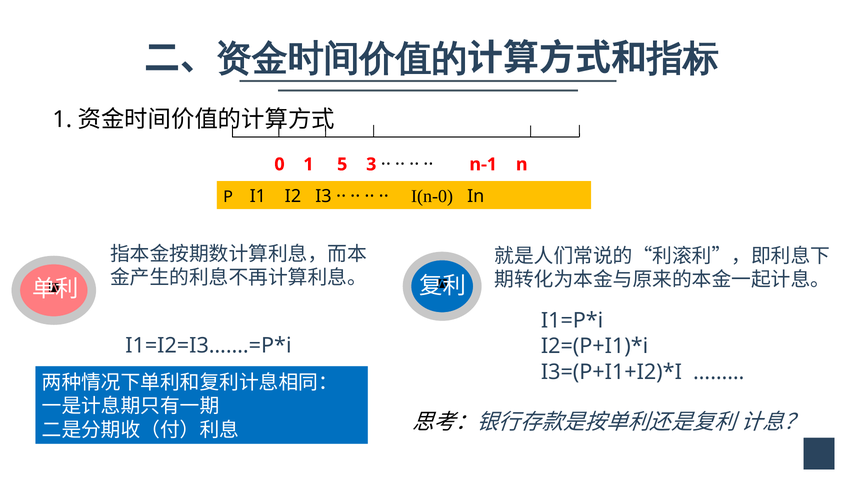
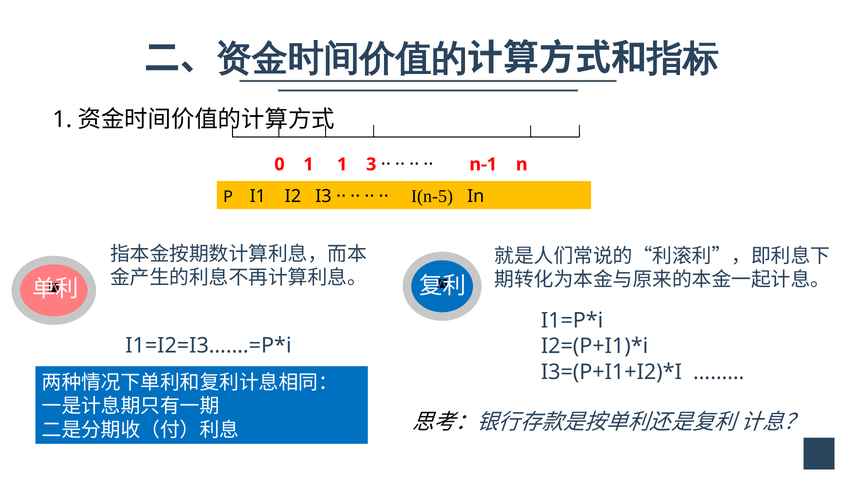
1 5: 5 -> 1 (342, 164)
I(n-0: I(n-0 -> I(n-5 (432, 196)
